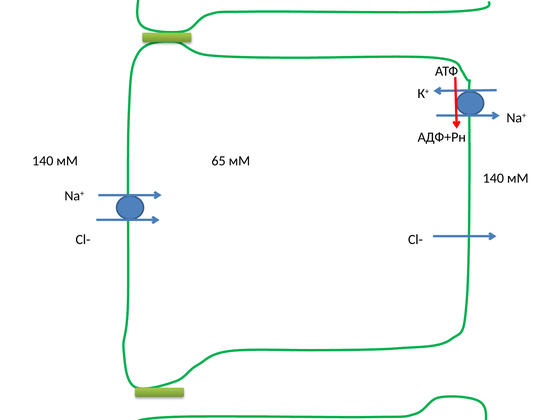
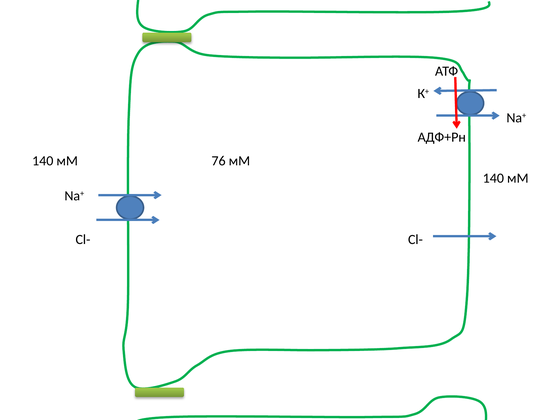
65: 65 -> 76 (219, 161)
